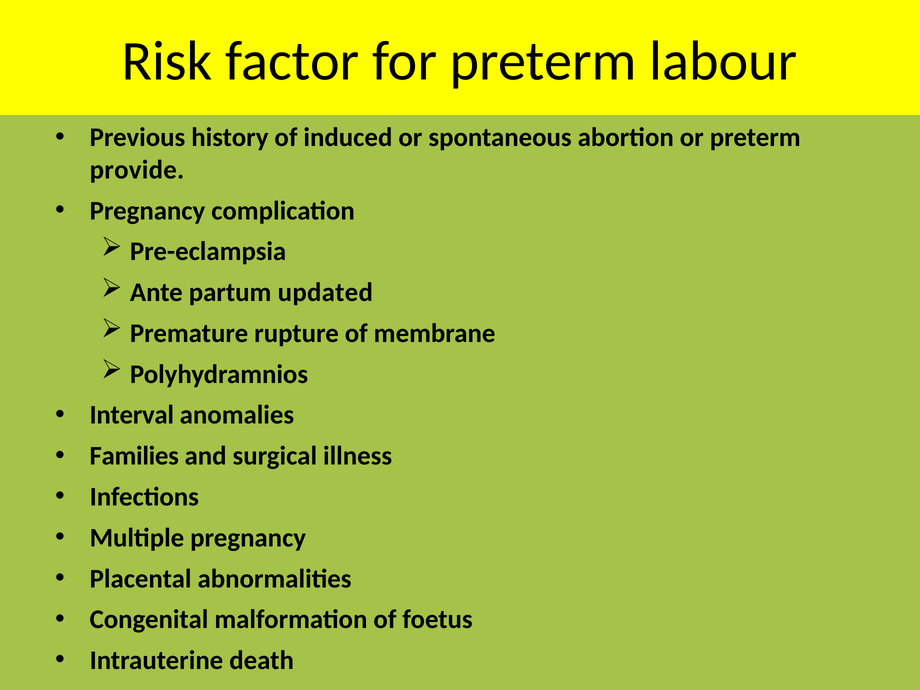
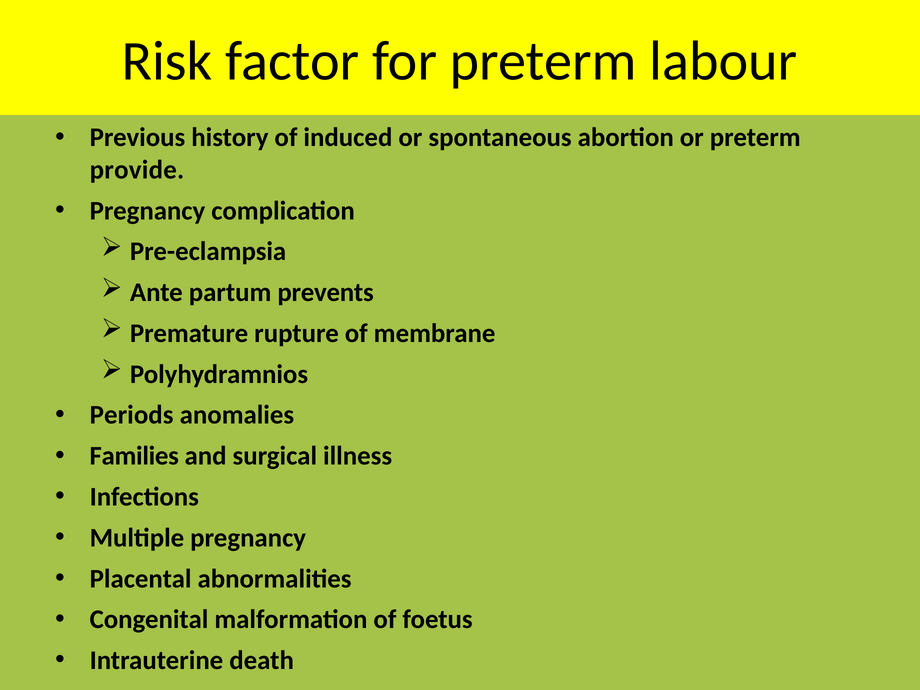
updated: updated -> prevents (326, 292)
Interval: Interval -> Periods (132, 415)
